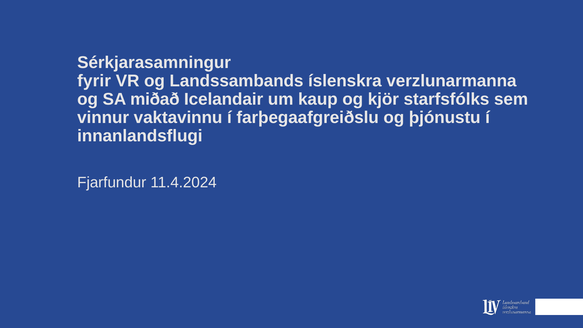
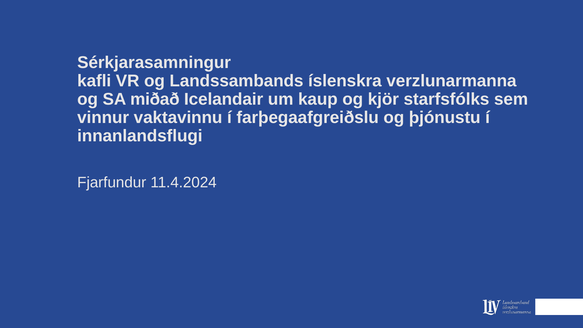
fyrir: fyrir -> kafli (94, 81)
